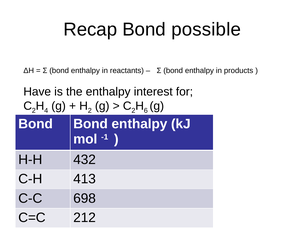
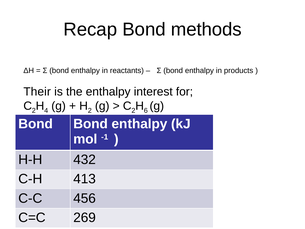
possible: possible -> methods (206, 30)
Have: Have -> Their (37, 92)
698: 698 -> 456 (85, 198)
212: 212 -> 269 (85, 217)
